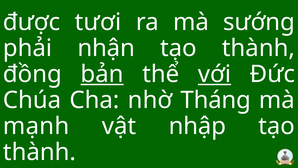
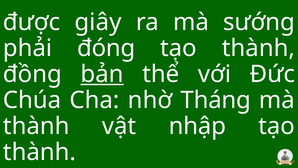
tươi: tươi -> giây (98, 22)
nhận: nhận -> đóng (106, 48)
với underline: present -> none (215, 74)
mạnh: mạnh -> thành (36, 126)
